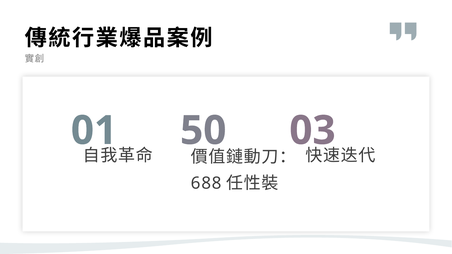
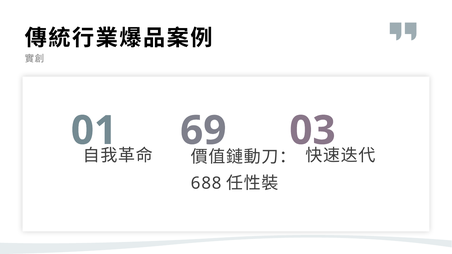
50: 50 -> 69 (203, 131)
